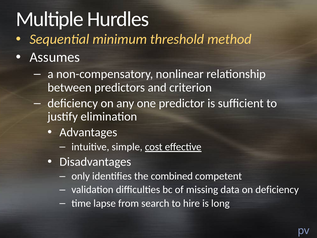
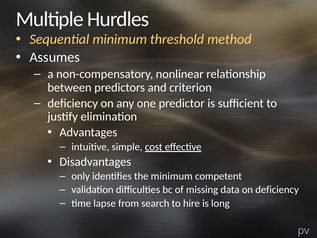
the combined: combined -> minimum (172, 176)
